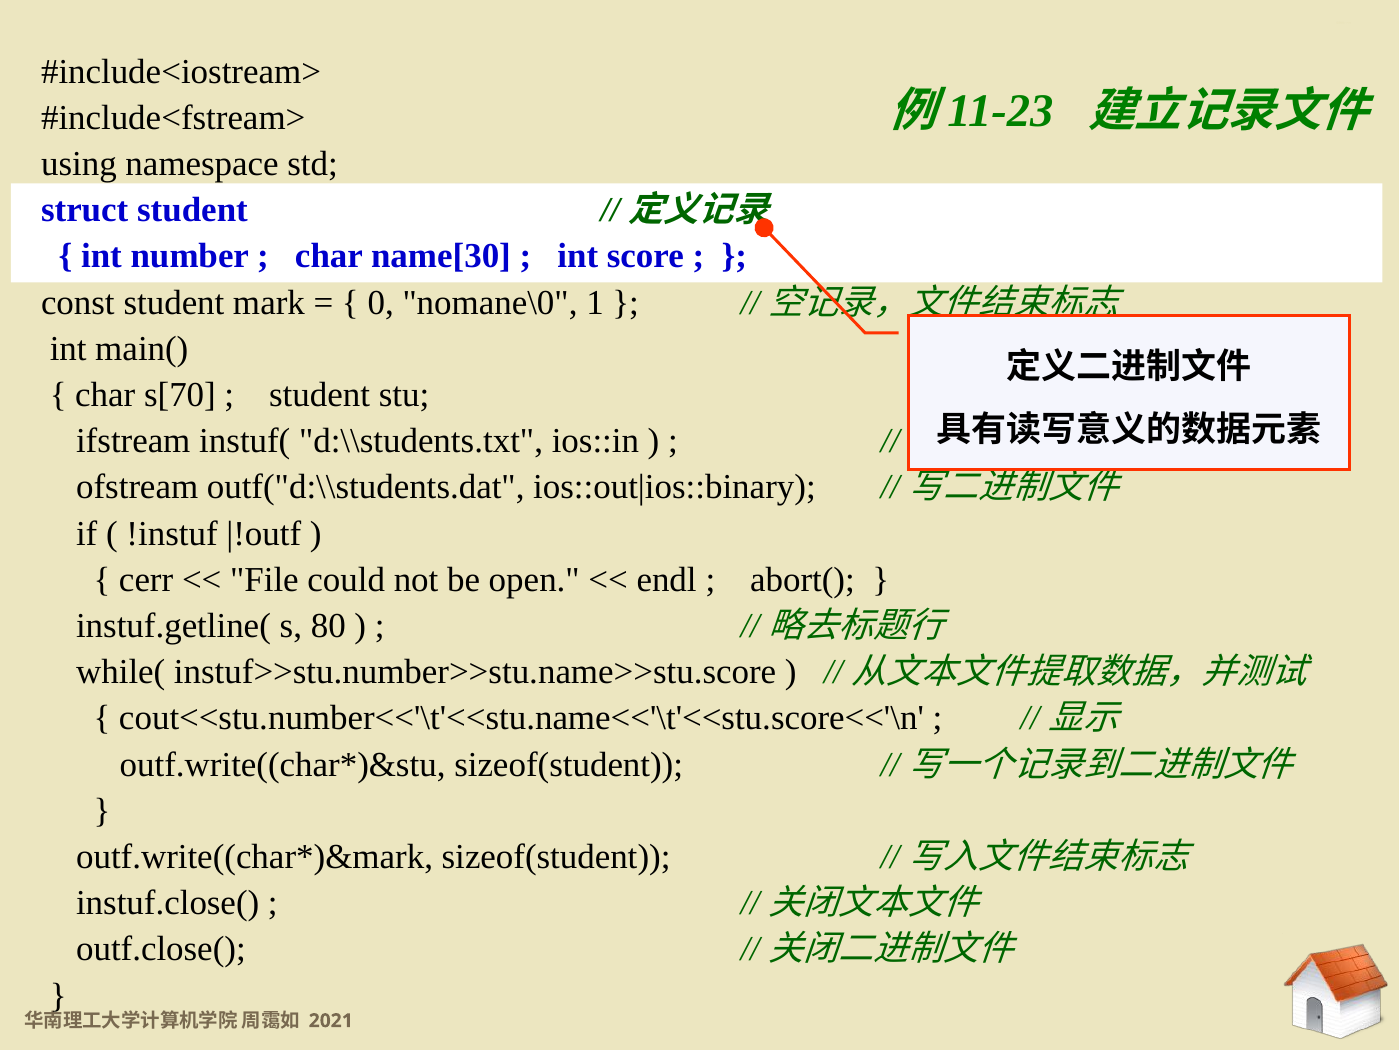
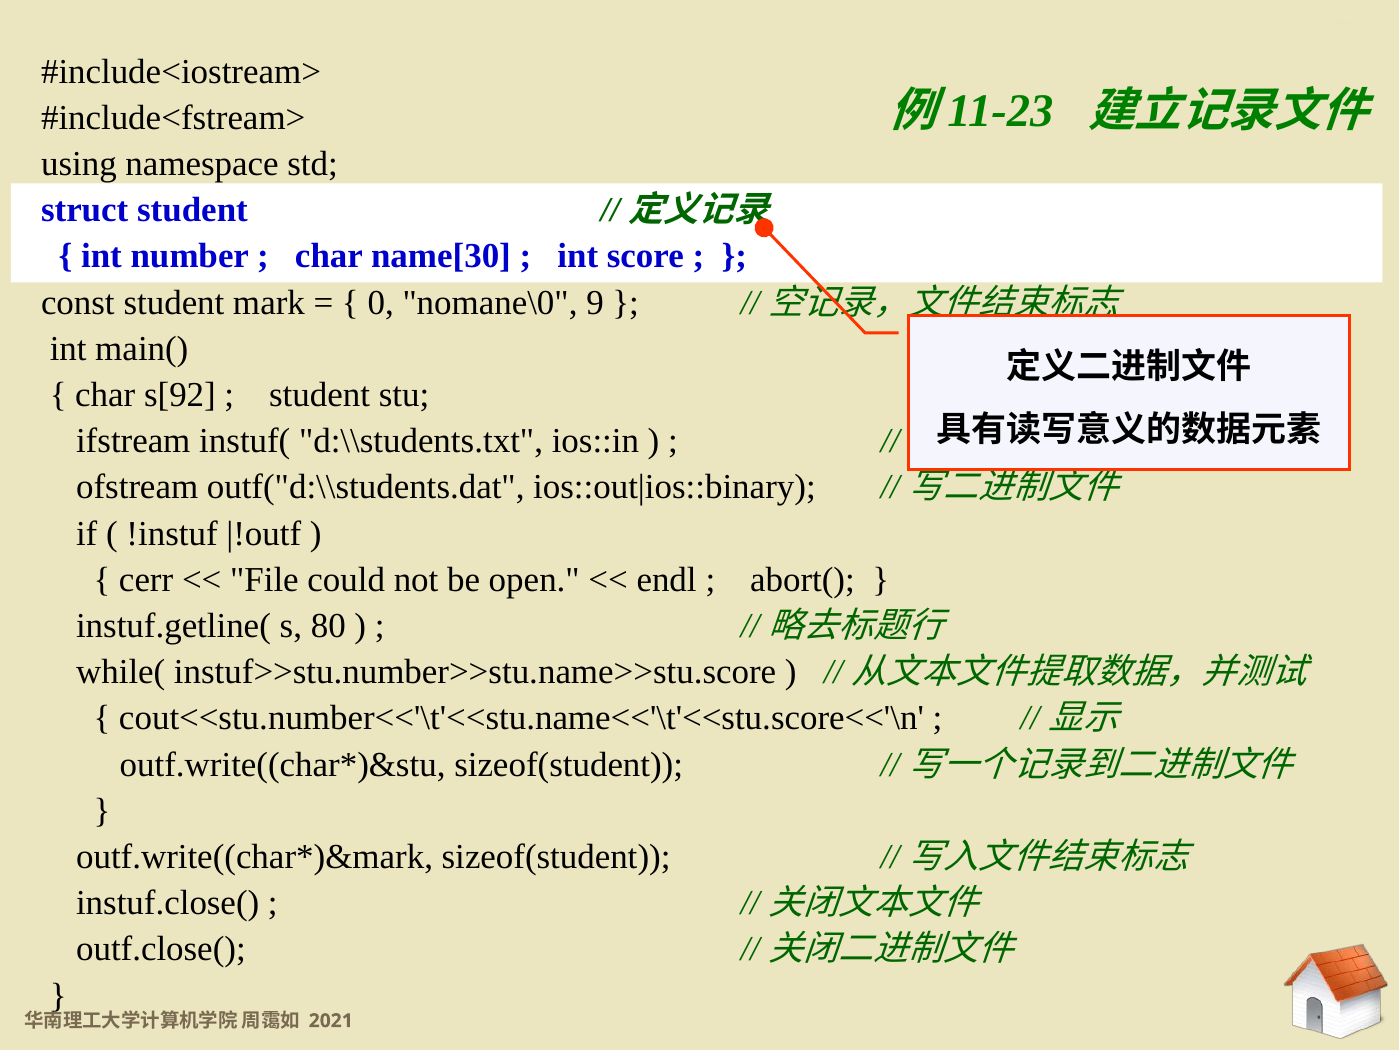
nomane\0 1: 1 -> 9 (595, 302)
s[70: s[70 -> s[92 (180, 395)
